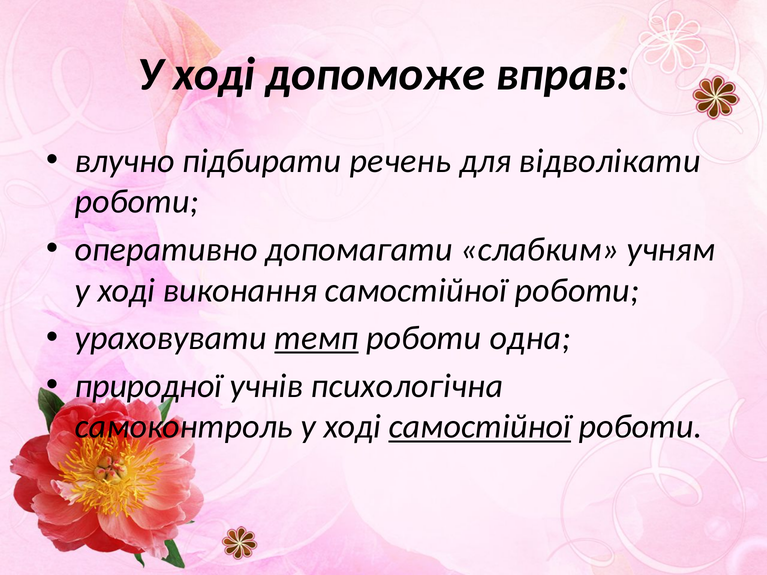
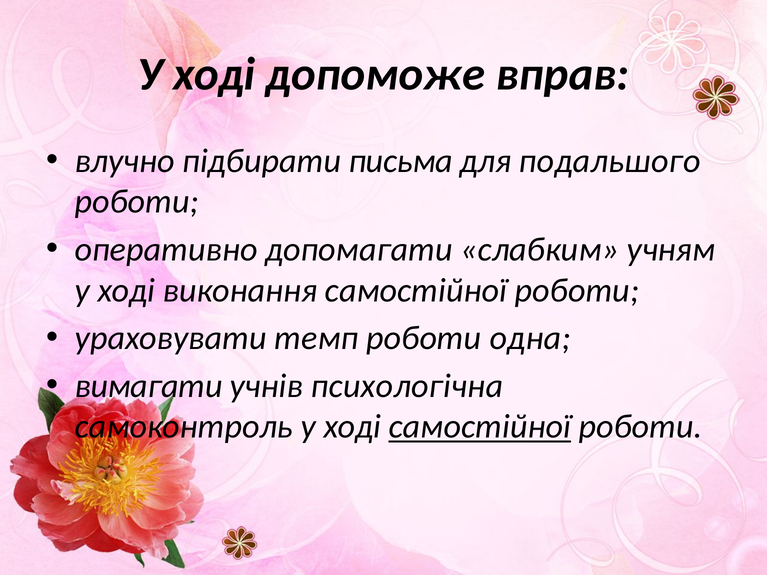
речень: речень -> письма (401, 161)
відволікати: відволікати -> подальшого (610, 161)
темп underline: present -> none (317, 338)
природної: природної -> вимагати (149, 386)
